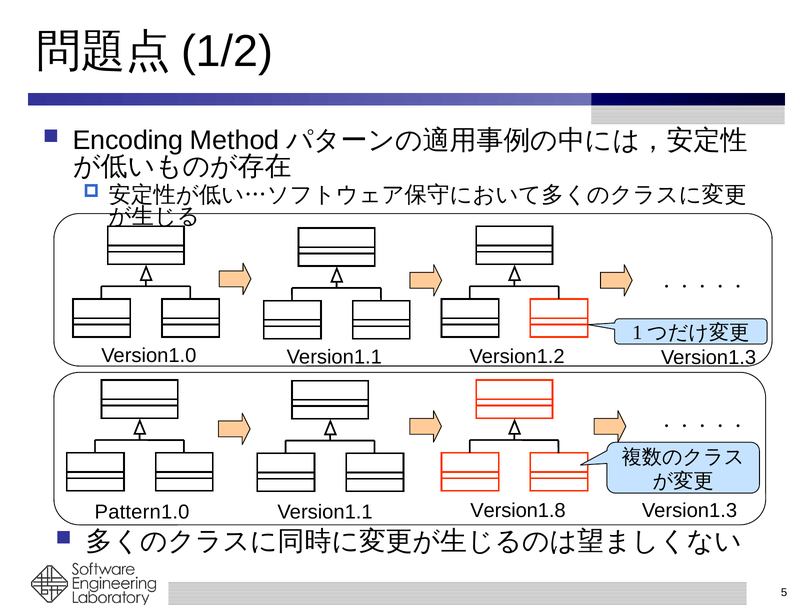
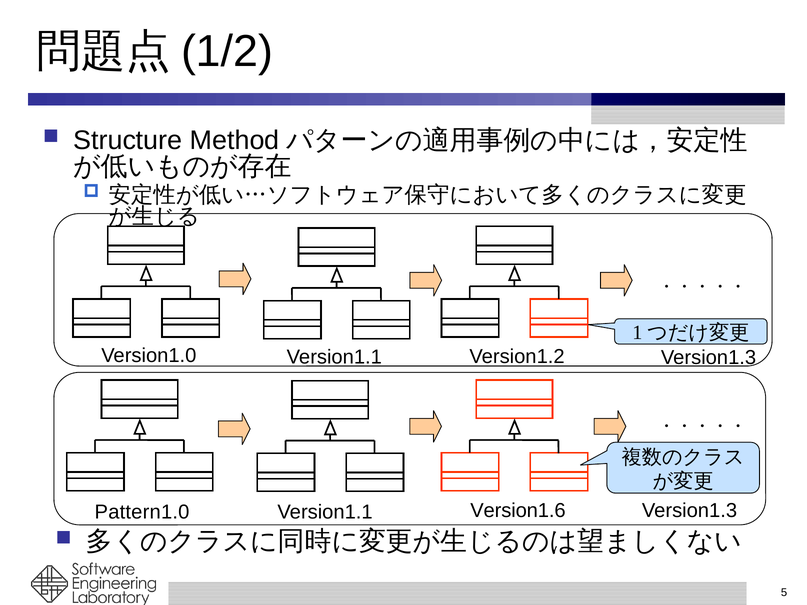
Encoding: Encoding -> Structure (128, 141)
Version1.8: Version1.8 -> Version1.6 (518, 511)
